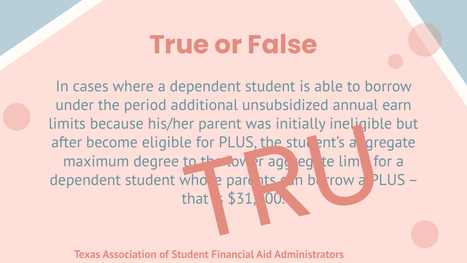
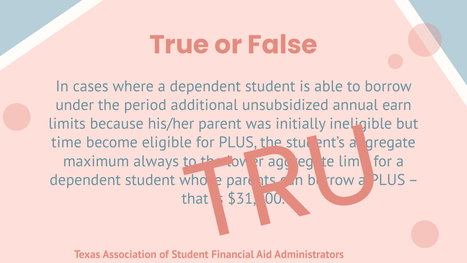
after: after -> time (67, 142)
degree: degree -> always (156, 161)
